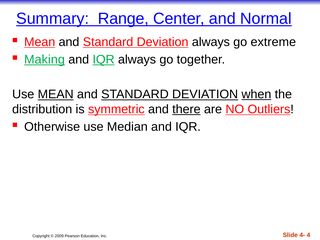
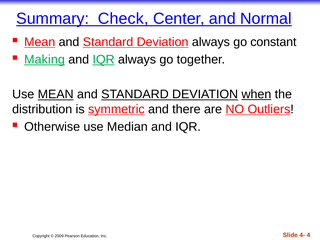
Range: Range -> Check (123, 19)
extreme: extreme -> constant (273, 42)
there underline: present -> none (186, 109)
